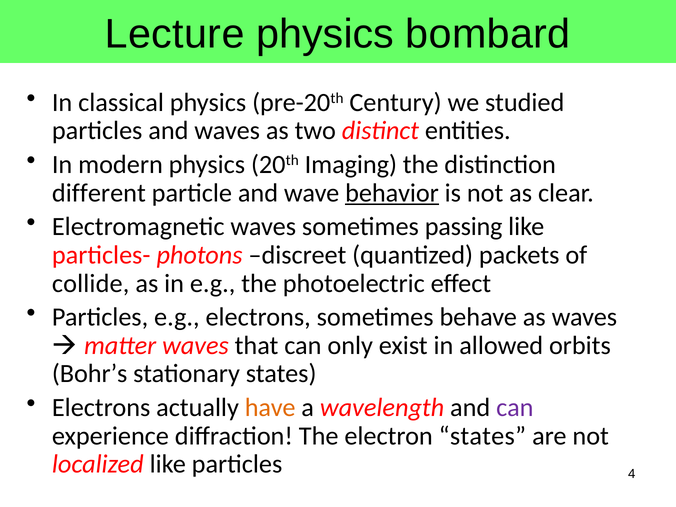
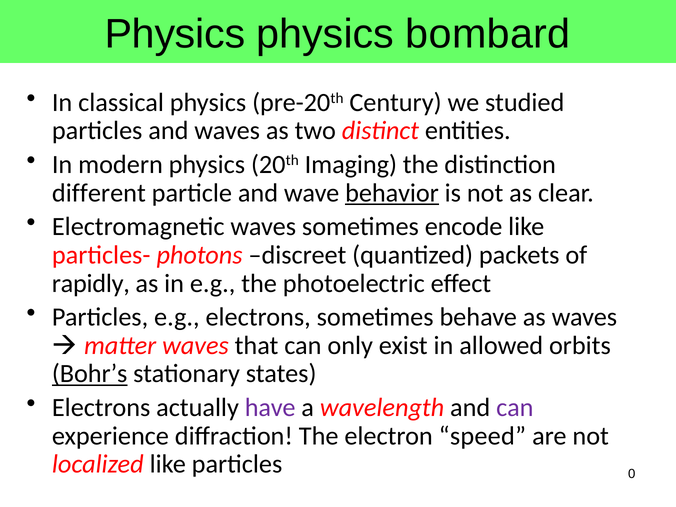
Lecture: Lecture -> Physics (175, 34)
passing: passing -> encode (464, 227)
collide: collide -> rapidly (91, 283)
Bohr’s underline: none -> present (90, 374)
have colour: orange -> purple (270, 407)
electron states: states -> speed (482, 436)
4: 4 -> 0 (632, 474)
